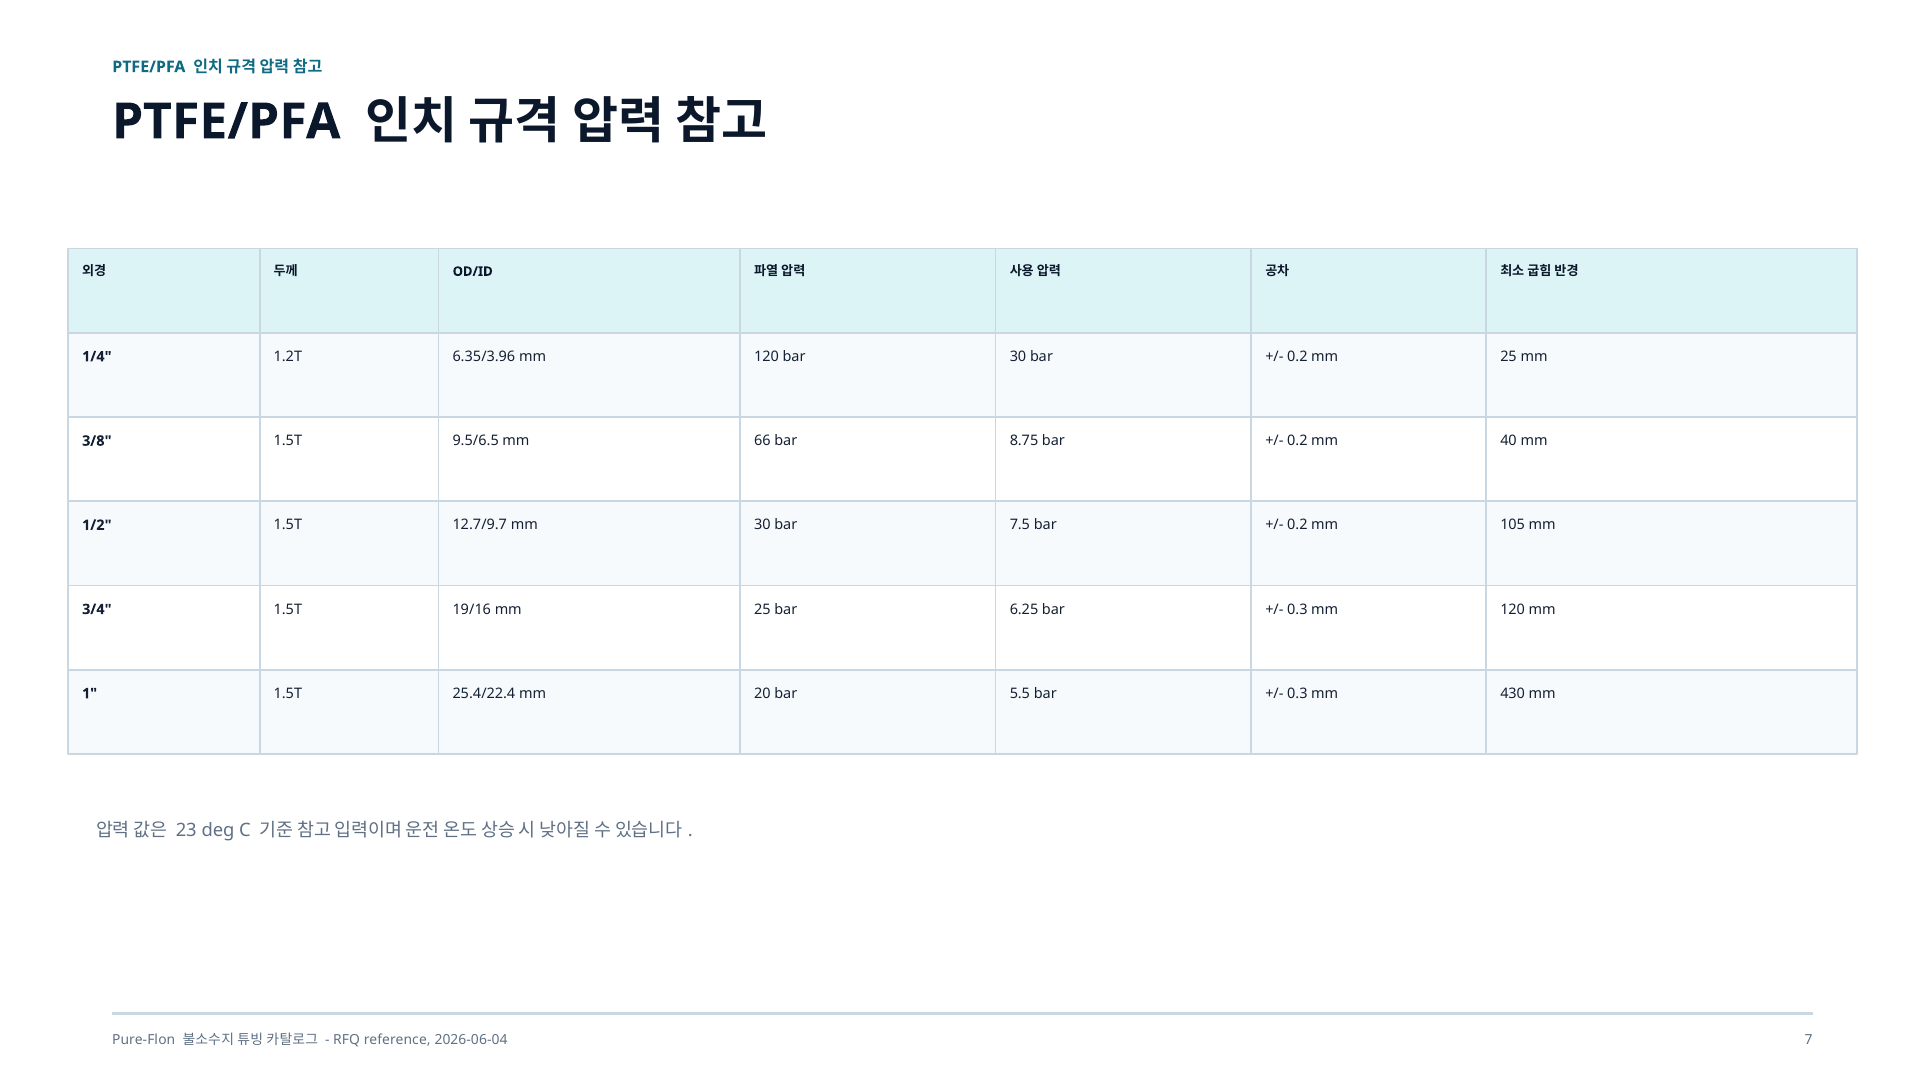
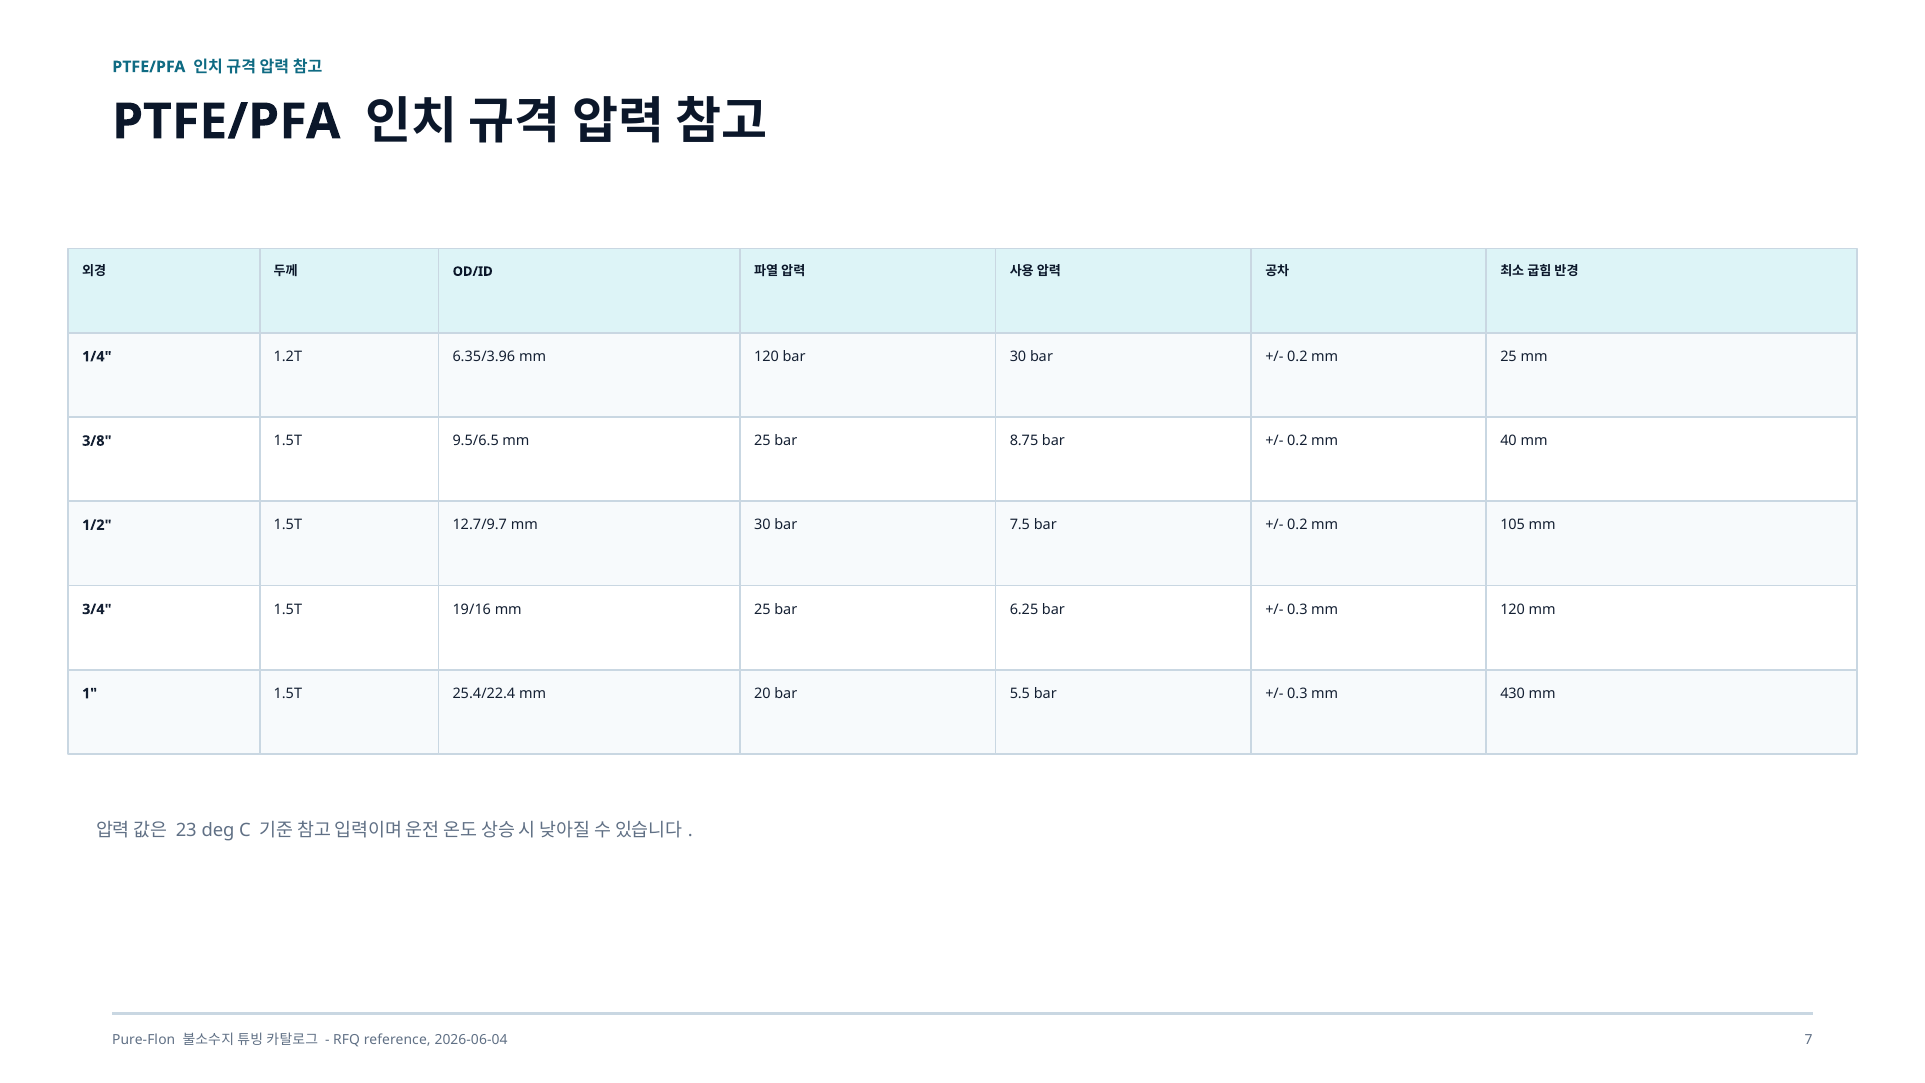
9.5/6.5 mm 66: 66 -> 25 (762, 441)
